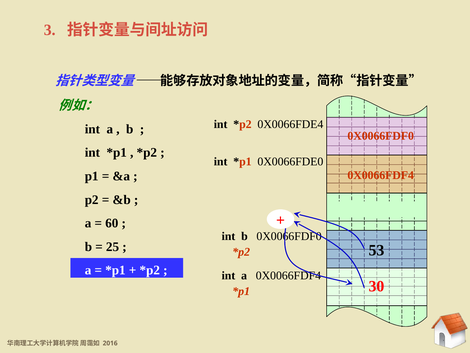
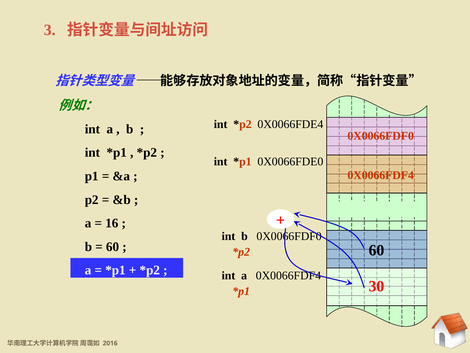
60: 60 -> 16 (112, 223)
25: 25 -> 60 (113, 246)
53: 53 -> 60 (376, 250)
